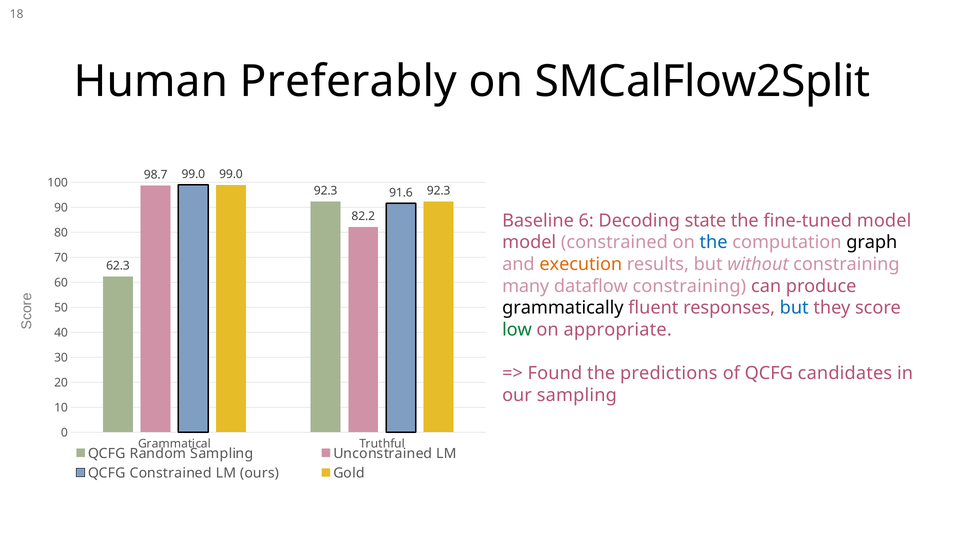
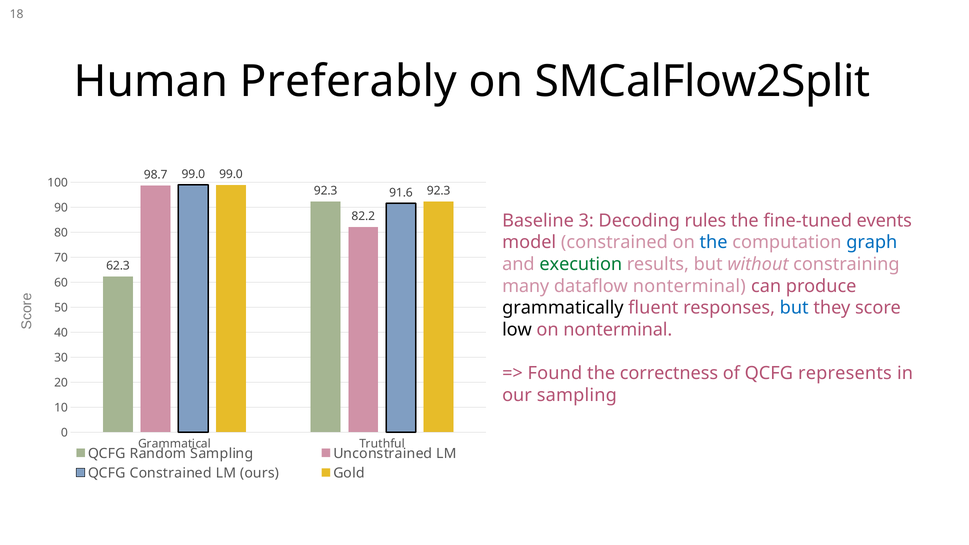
6: 6 -> 3 (586, 221)
state: state -> rules (705, 221)
fine-tuned model: model -> events (884, 221)
graph colour: black -> blue (872, 242)
execution colour: orange -> green (581, 264)
dataflow constraining: constraining -> nonterminal (689, 286)
low colour: green -> black (517, 330)
on appropriate: appropriate -> nonterminal (618, 330)
predictions: predictions -> correctness (669, 373)
candidates: candidates -> represents (845, 373)
